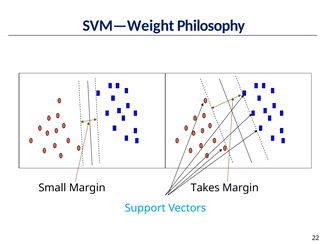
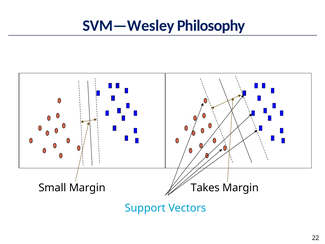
SVM—Weight: SVM—Weight -> SVM—Wesley (128, 26)
